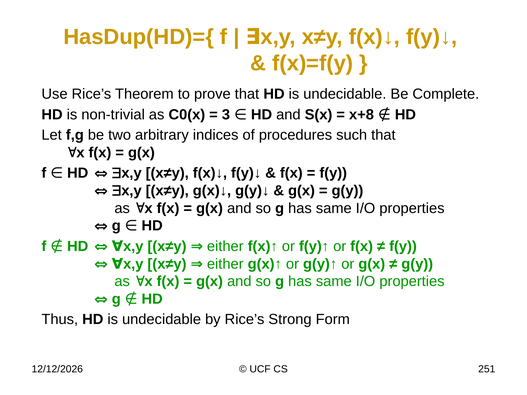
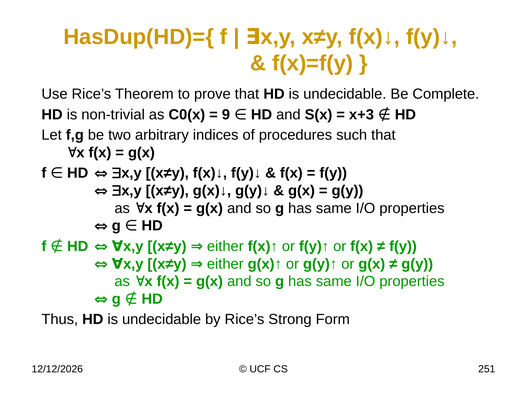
3: 3 -> 9 (226, 115)
x+8: x+8 -> x+3 (361, 115)
